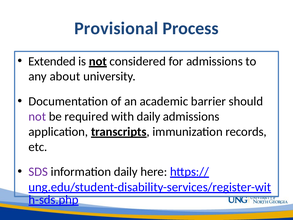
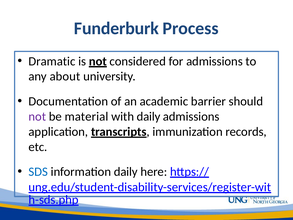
Provisional: Provisional -> Funderburk (116, 28)
Extended: Extended -> Dramatic (52, 61)
required: required -> material (86, 116)
SDS colour: purple -> blue (38, 172)
